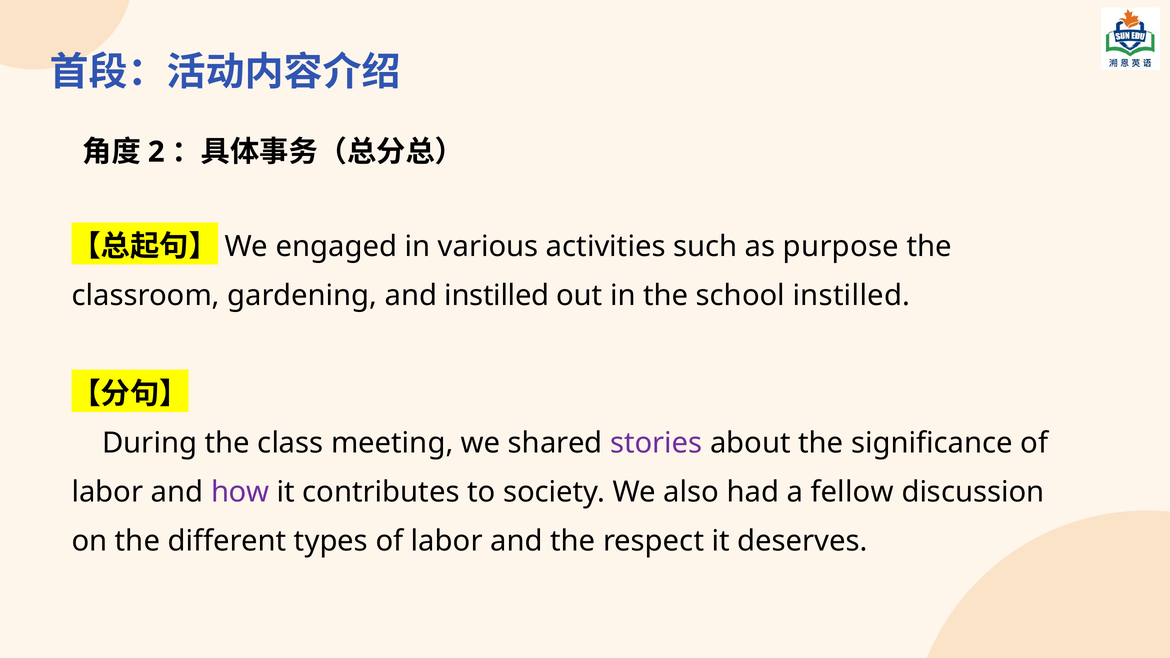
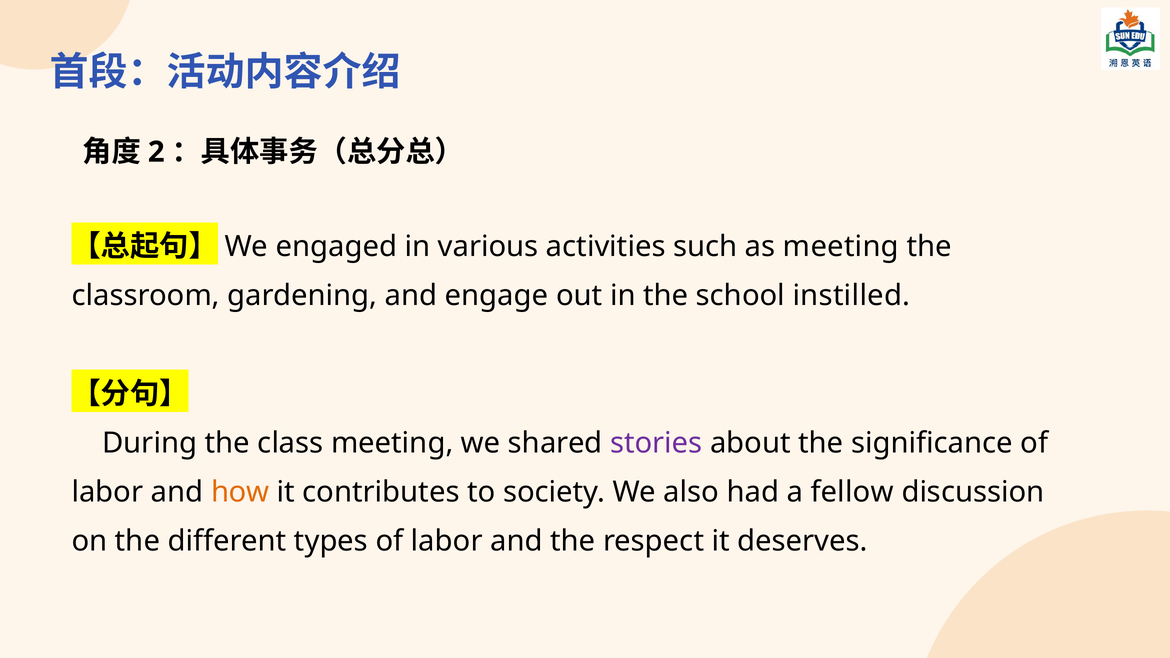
as purpose: purpose -> meeting (841, 247)
and instilled: instilled -> engage (497, 296)
how colour: purple -> orange (240, 492)
